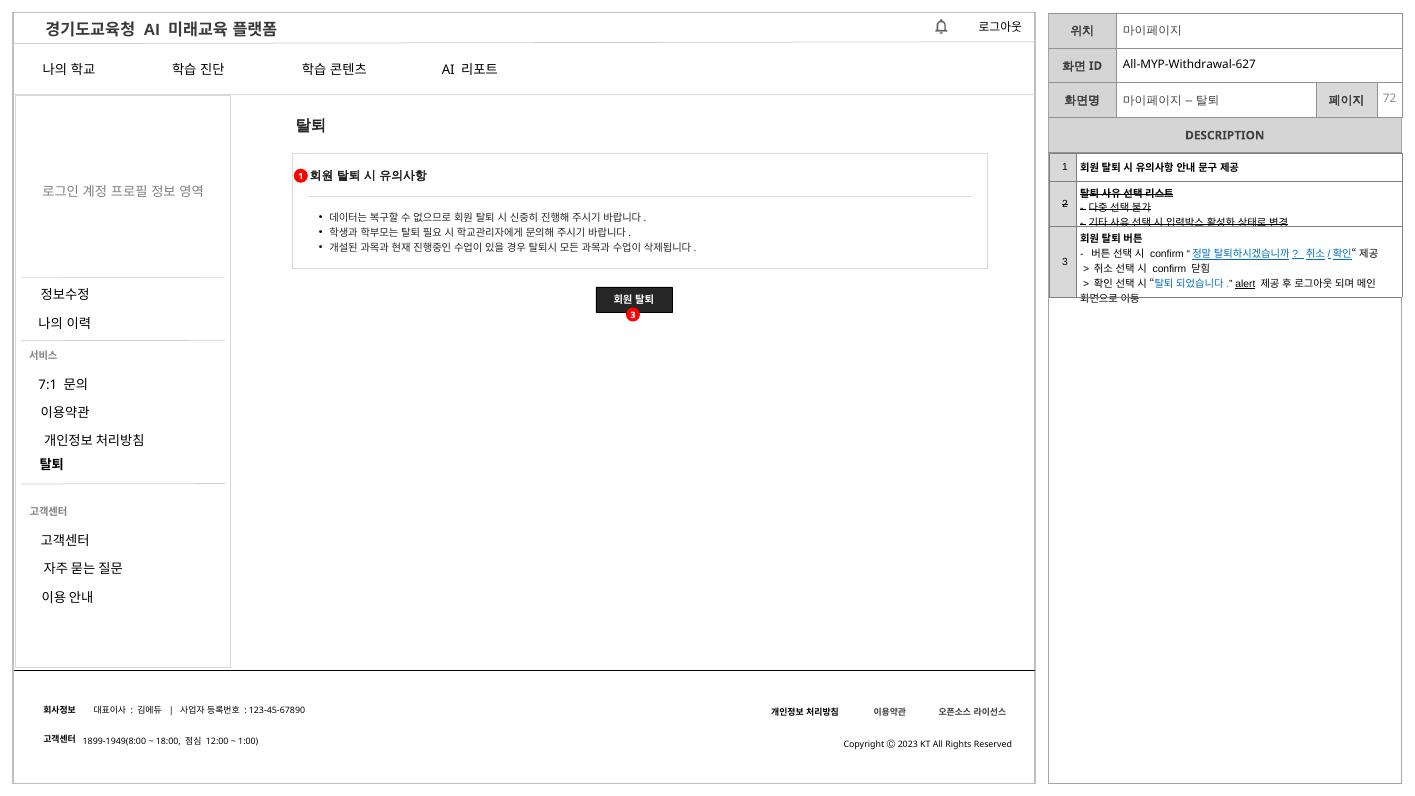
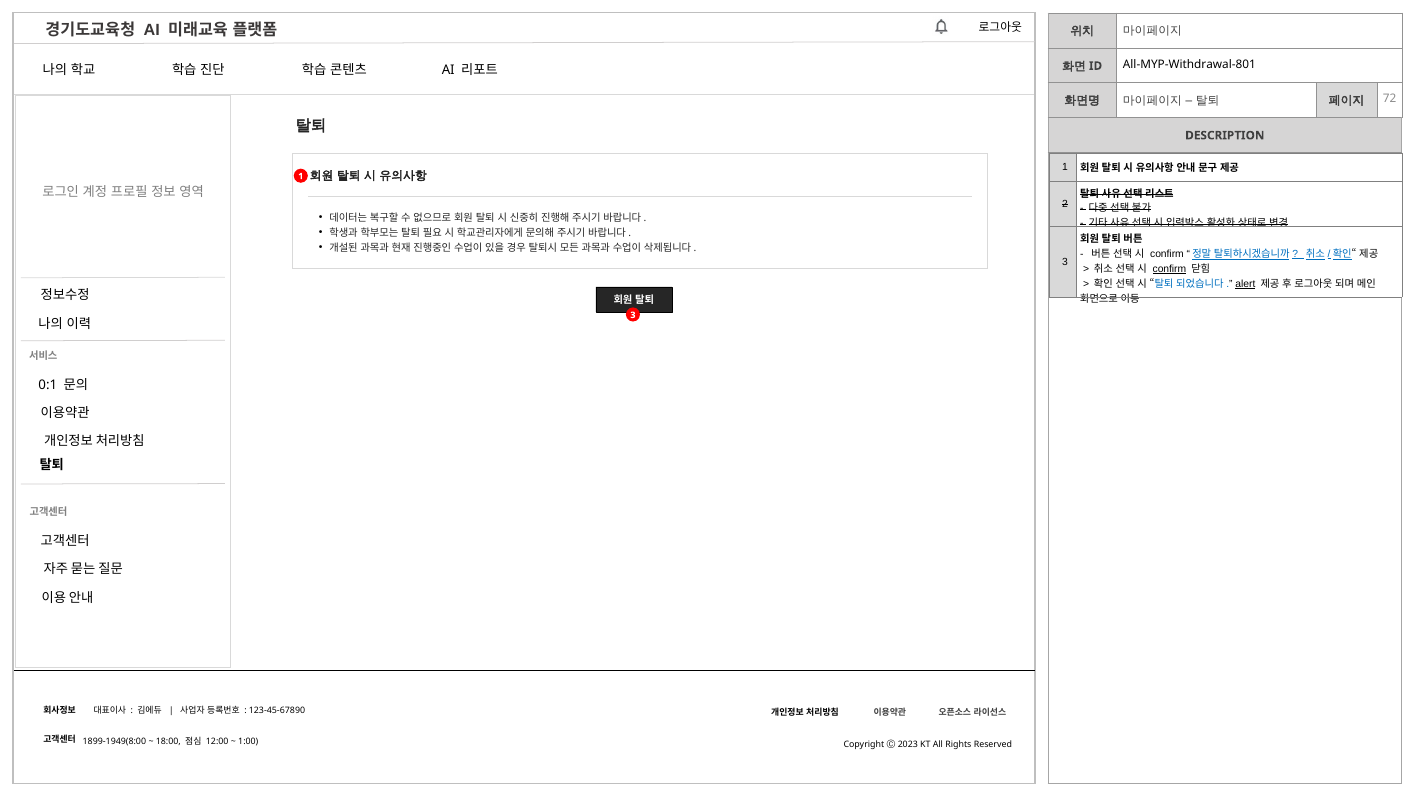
All-MYP-Withdrawal-627: All-MYP-Withdrawal-627 -> All-MYP-Withdrawal-801 (1189, 65)
confirm underline: none -> present (1169, 269)
7:1: 7:1 -> 0:1 (48, 385)
